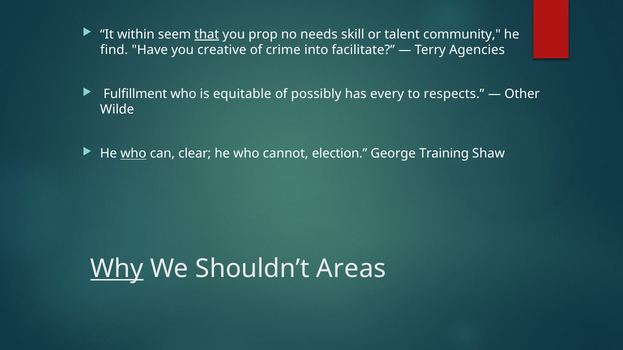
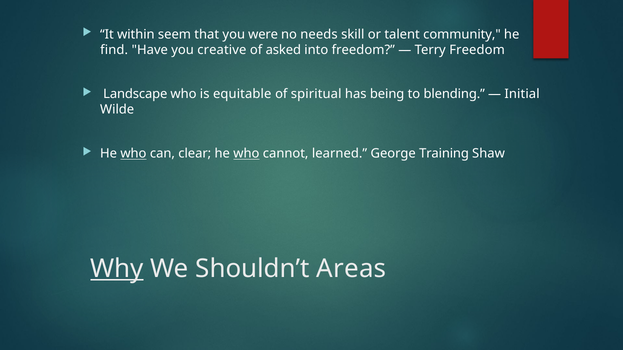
that underline: present -> none (207, 34)
prop: prop -> were (263, 34)
crime: crime -> asked (283, 50)
into facilitate: facilitate -> freedom (363, 50)
Terry Agencies: Agencies -> Freedom (477, 50)
Fulfillment: Fulfillment -> Landscape (135, 94)
possibly: possibly -> spiritual (316, 94)
every: every -> being (387, 94)
respects: respects -> blending (454, 94)
Other: Other -> Initial (522, 94)
who underline: none -> present (246, 154)
election: election -> learned (340, 154)
